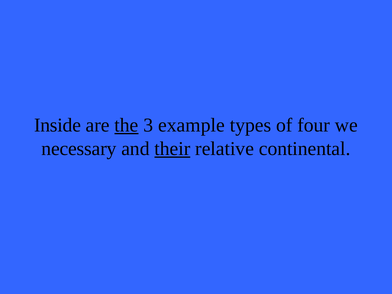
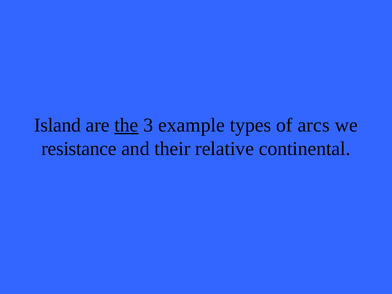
Inside: Inside -> Island (57, 125)
four: four -> arcs (314, 125)
necessary: necessary -> resistance (79, 149)
their underline: present -> none (172, 149)
